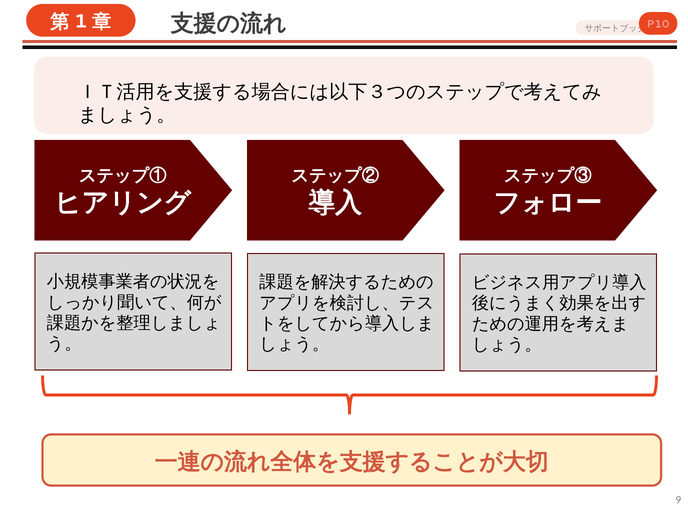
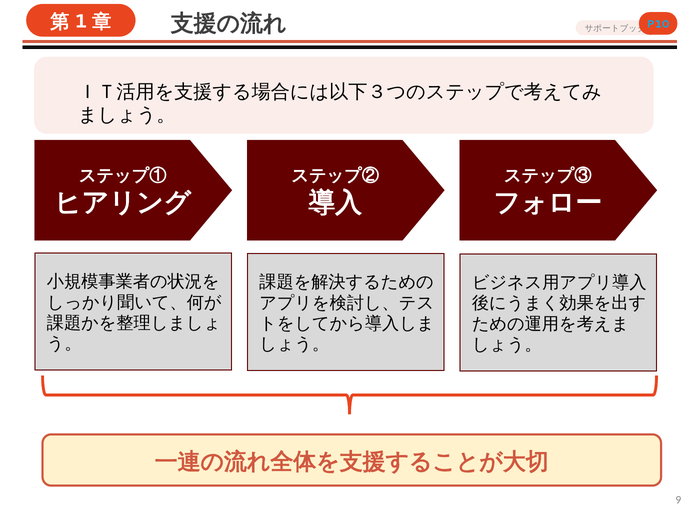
P10 colour: pink -> light blue (658, 24)
